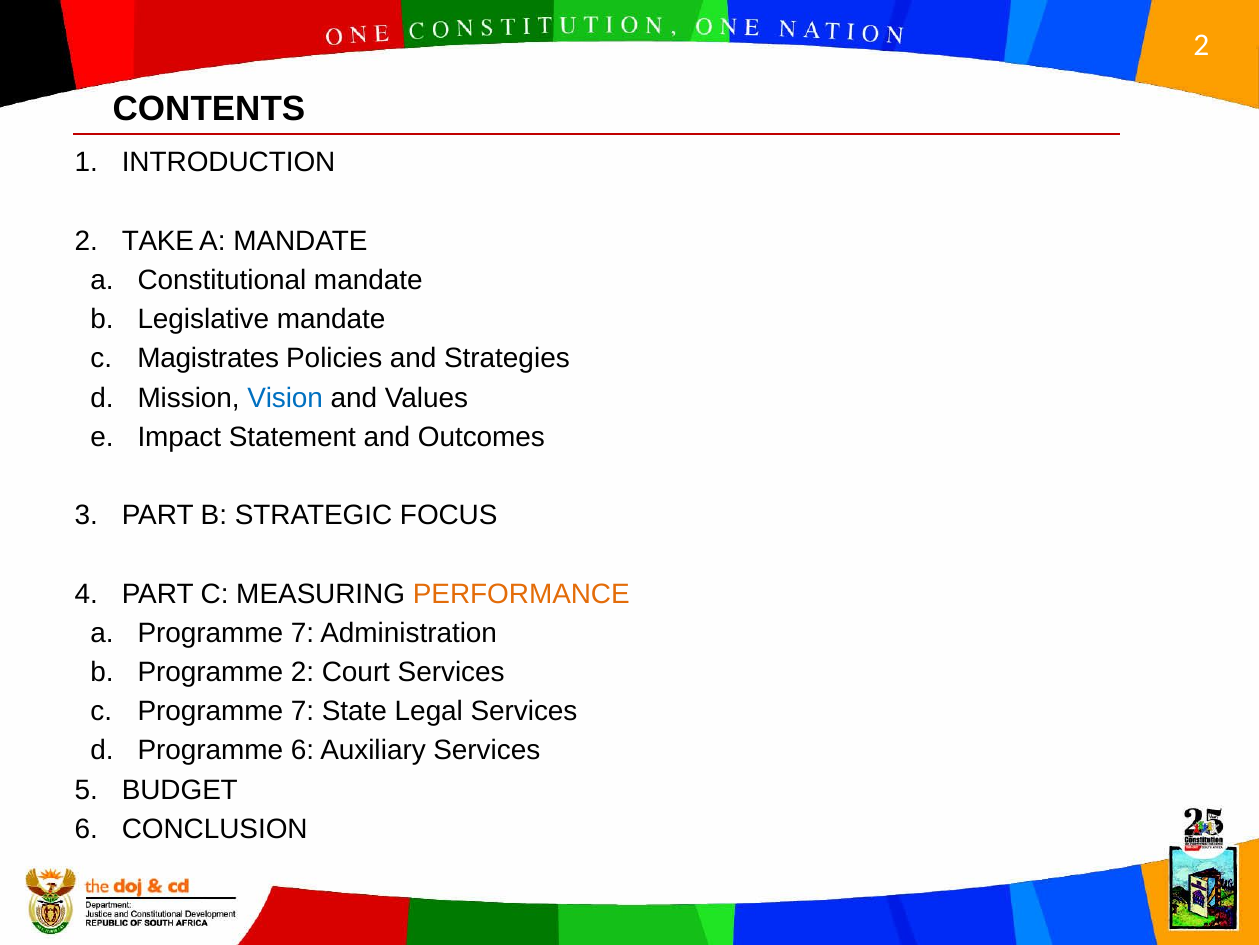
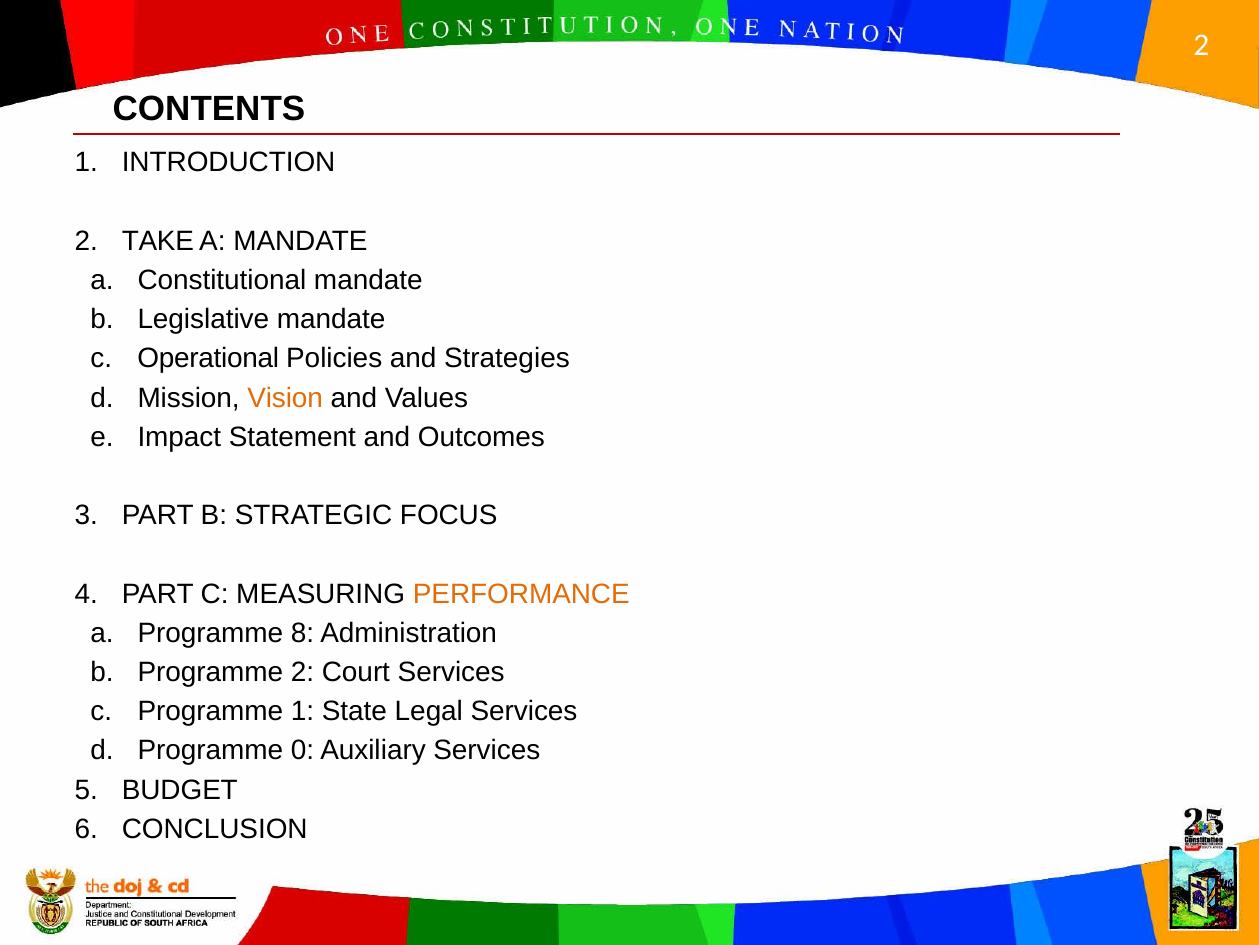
Magistrates: Magistrates -> Operational (208, 358)
Vision colour: blue -> orange (285, 398)
a Programme 7: 7 -> 8 (302, 633)
c Programme 7: 7 -> 1 (302, 711)
Programme 6: 6 -> 0 (302, 750)
